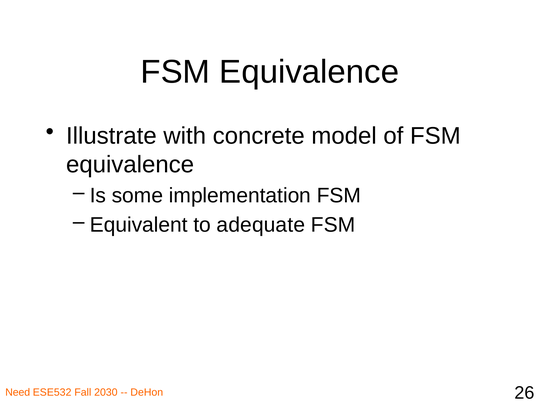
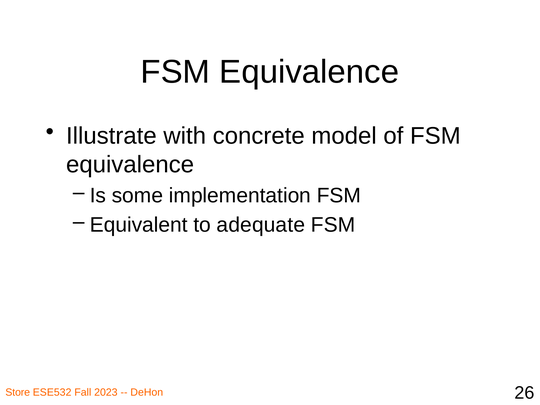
Need: Need -> Store (18, 392)
2030: 2030 -> 2023 (106, 392)
